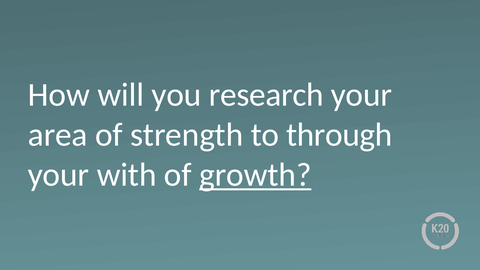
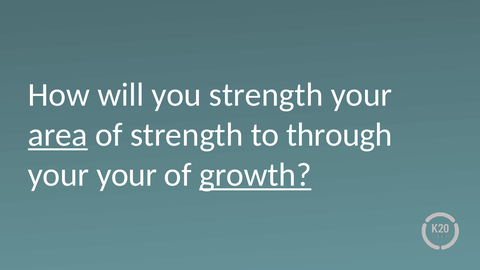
you research: research -> strength (266, 95)
area underline: none -> present (58, 135)
your with: with -> your (127, 175)
